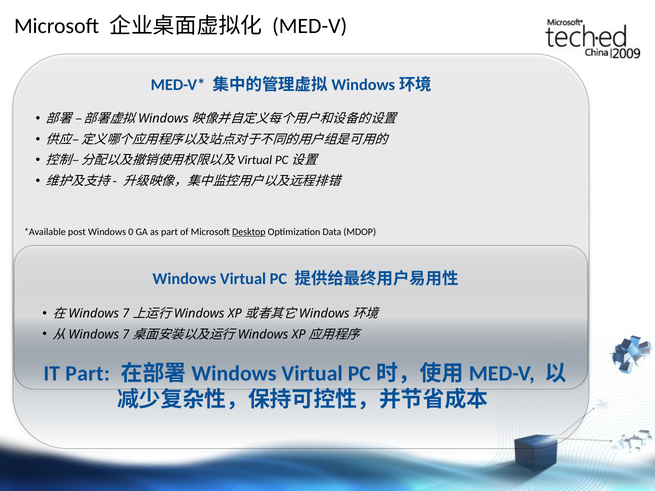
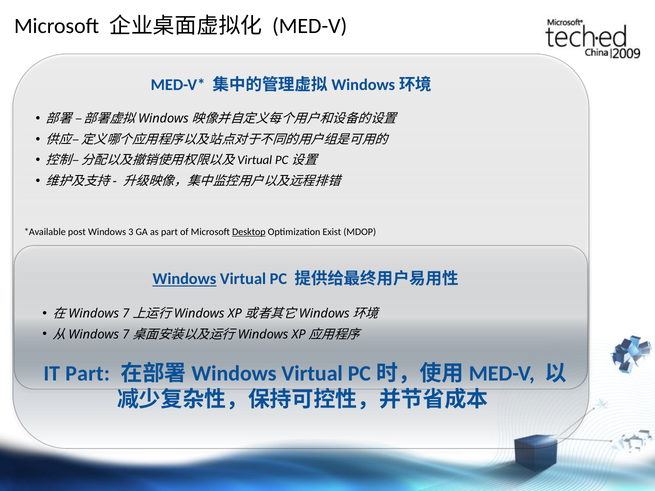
0: 0 -> 3 (131, 232)
Data: Data -> Exist (332, 232)
Windows underline: none -> present (184, 279)
